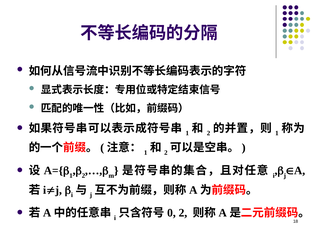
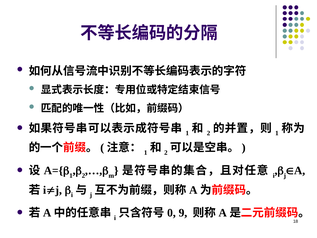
2: 2 -> 9 (183, 213)
